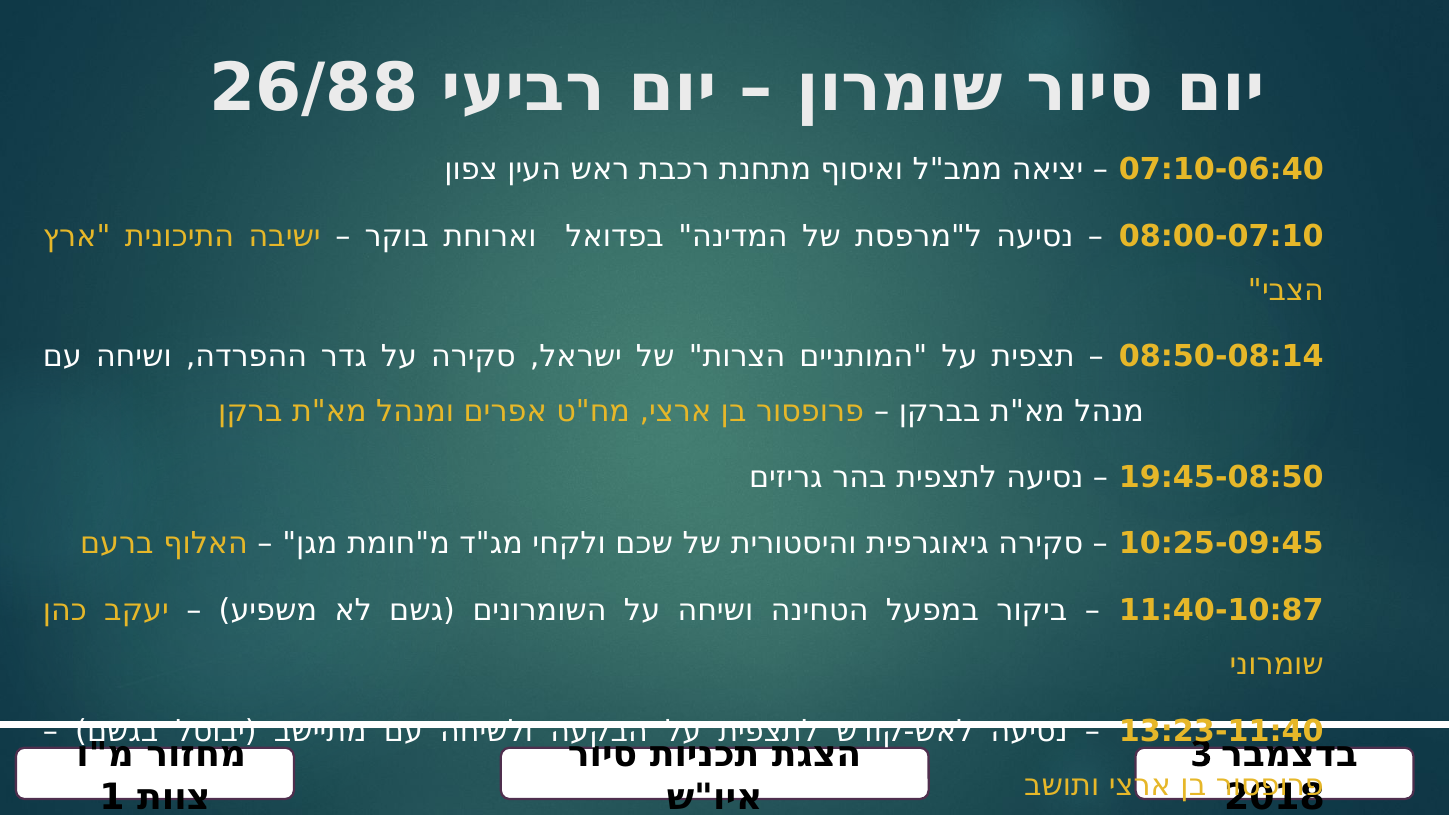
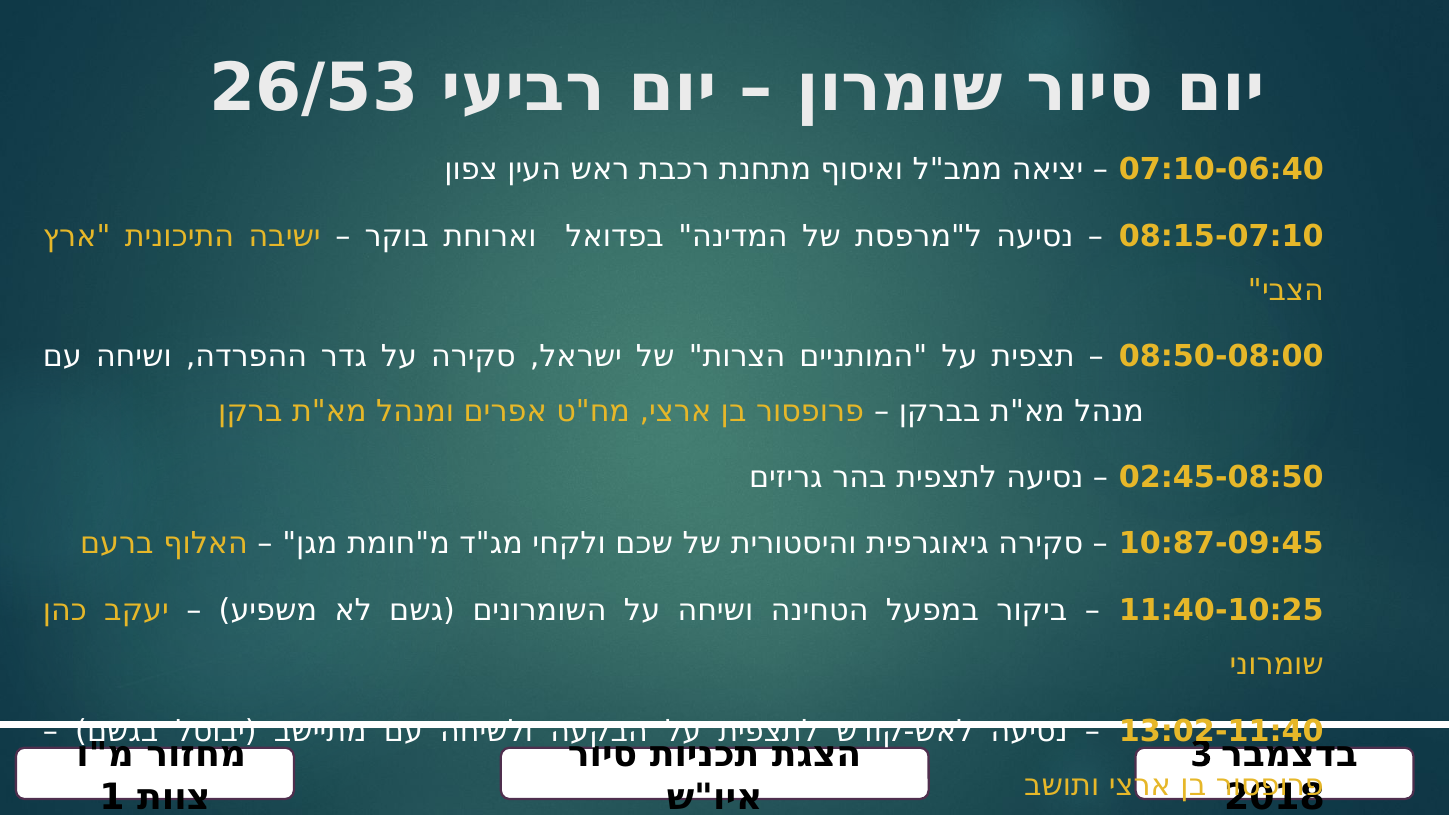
26/88: 26/88 -> 26/53 (314, 89)
08:00-07:10: 08:00-07:10 -> 08:15-07:10 (1221, 236)
08:50-08:14: 08:50-08:14 -> 08:50-08:00 (1221, 357)
19:45-08:50: 19:45-08:50 -> 02:45-08:50 (1221, 478)
10:25-09:45: 10:25-09:45 -> 10:87-09:45 (1221, 544)
11:40-10:87: 11:40-10:87 -> 11:40-10:25 (1221, 610)
13:23-11:40: 13:23-11:40 -> 13:02-11:40 (1221, 731)
